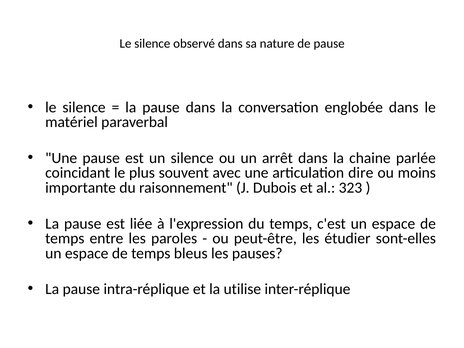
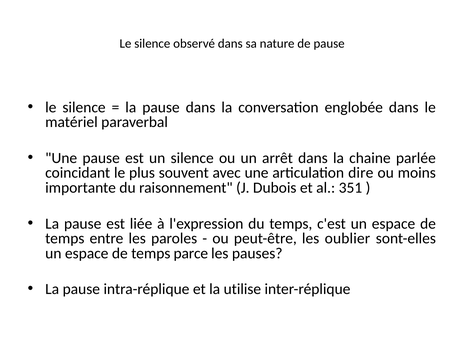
323: 323 -> 351 (350, 188)
étudier: étudier -> oublier (347, 238)
bleus: bleus -> parce (191, 253)
